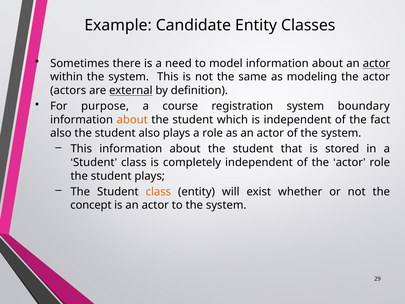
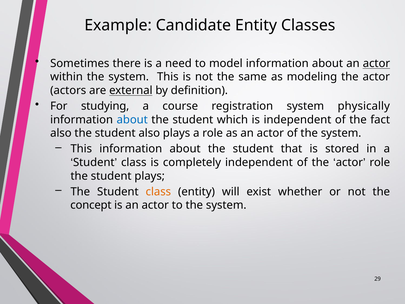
purpose: purpose -> studying (105, 106)
boundary: boundary -> physically (364, 106)
about colour: orange -> blue (132, 120)
